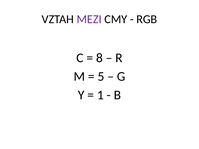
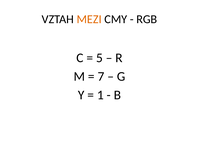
MEZI colour: purple -> orange (89, 19)
8: 8 -> 5 (99, 58)
5: 5 -> 7 (101, 77)
